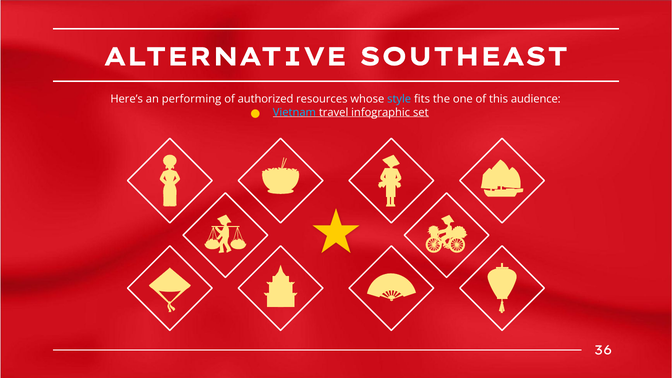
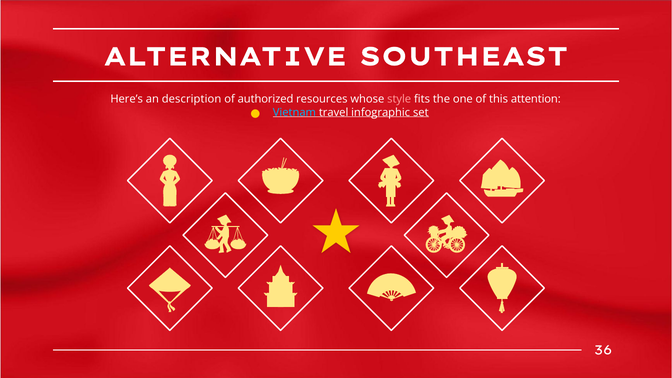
performing: performing -> description (192, 99)
style colour: light blue -> pink (399, 99)
audience: audience -> attention (536, 99)
